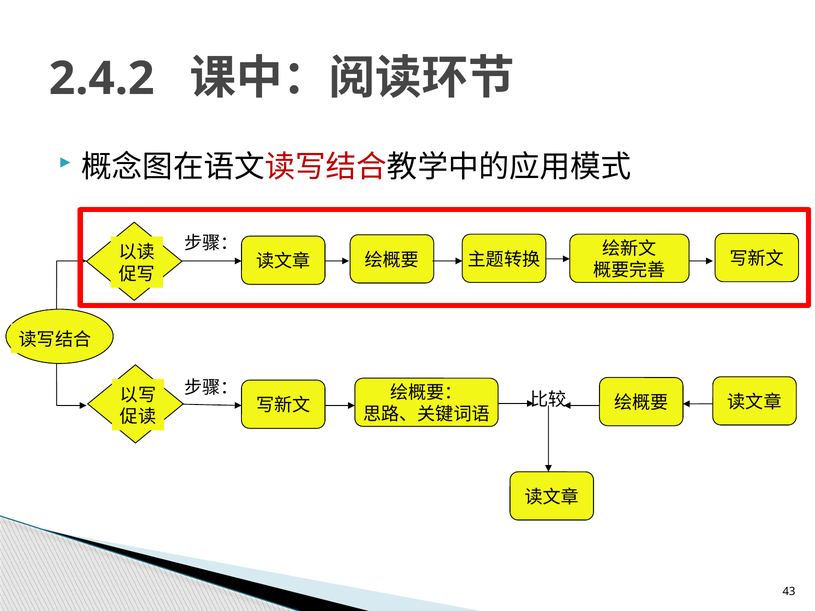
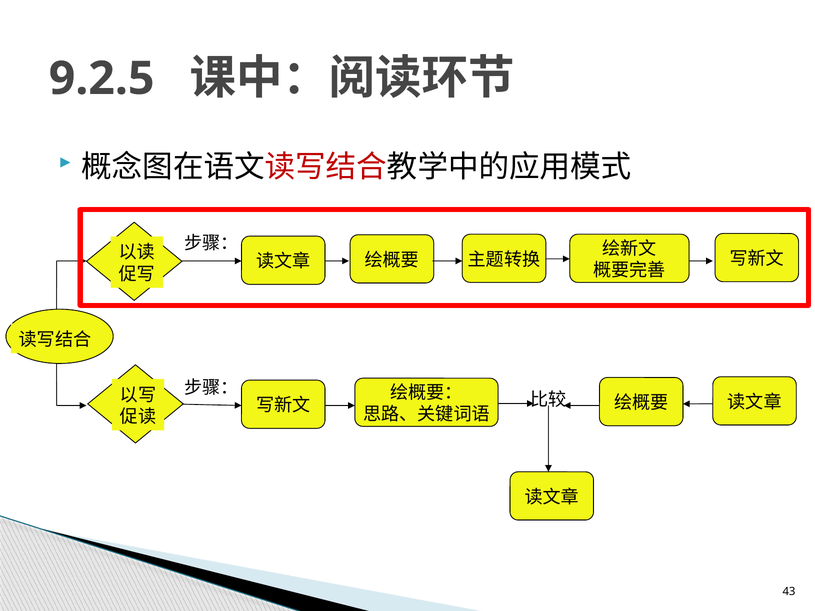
2.4.2: 2.4.2 -> 9.2.5 (102, 79)
